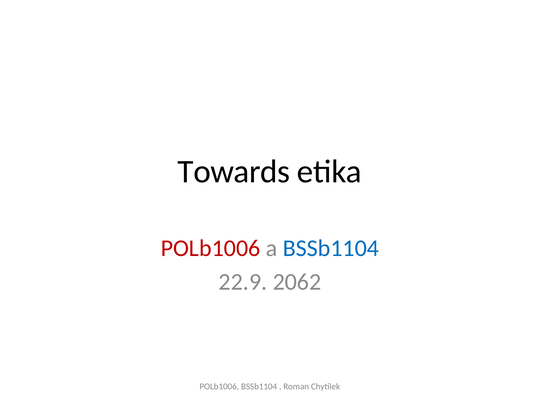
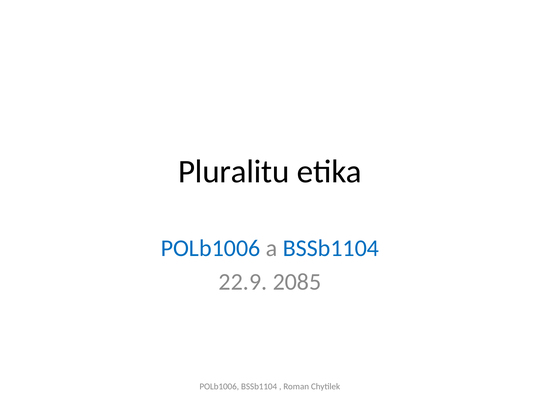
Towards: Towards -> Pluralitu (234, 172)
POLb1006 colour: red -> blue (210, 248)
2062: 2062 -> 2085 (297, 282)
